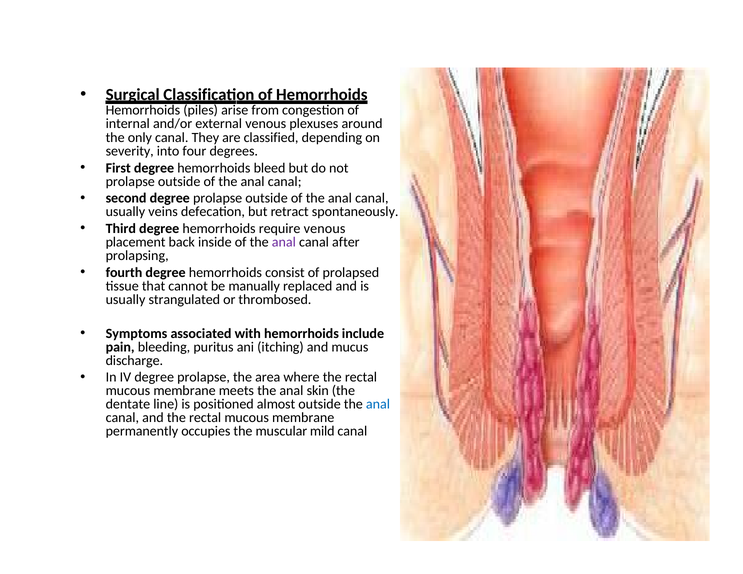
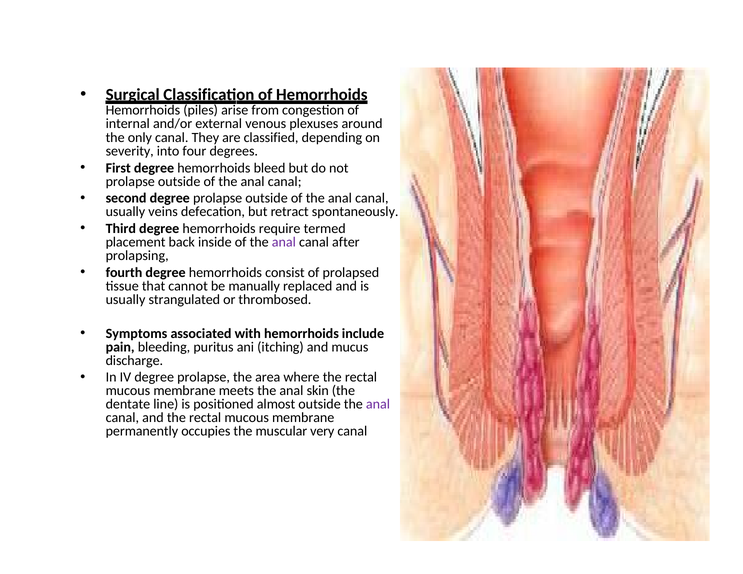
require venous: venous -> termed (325, 229)
anal colour: blue -> purple (378, 404)
mild: mild -> very (322, 431)
